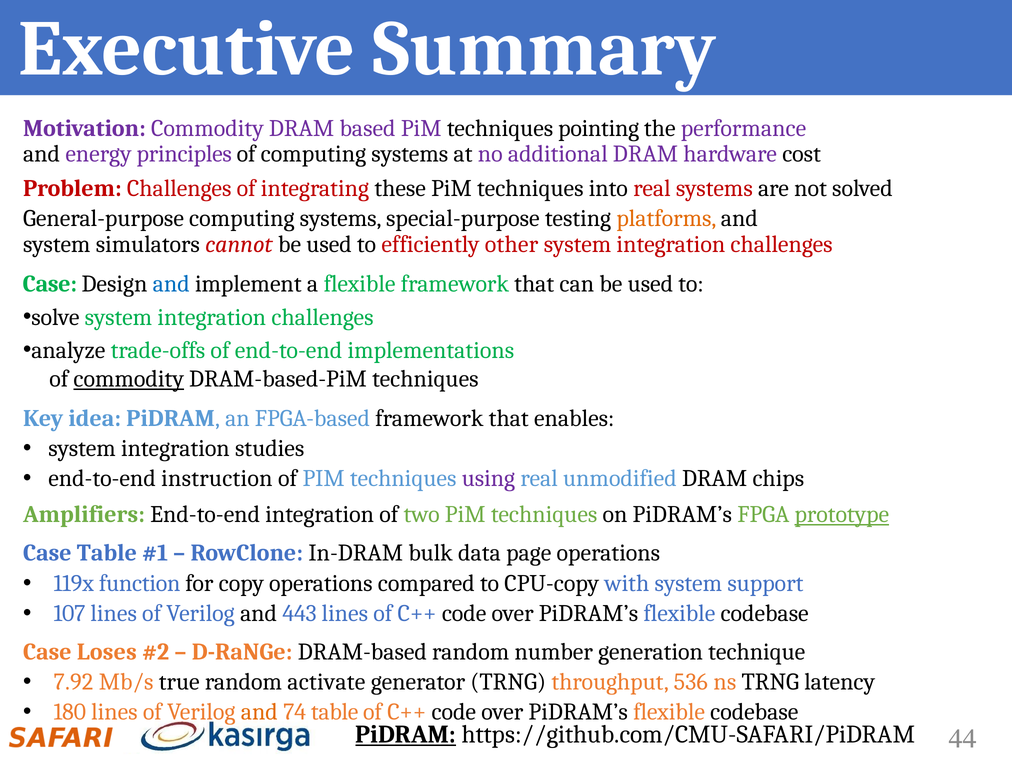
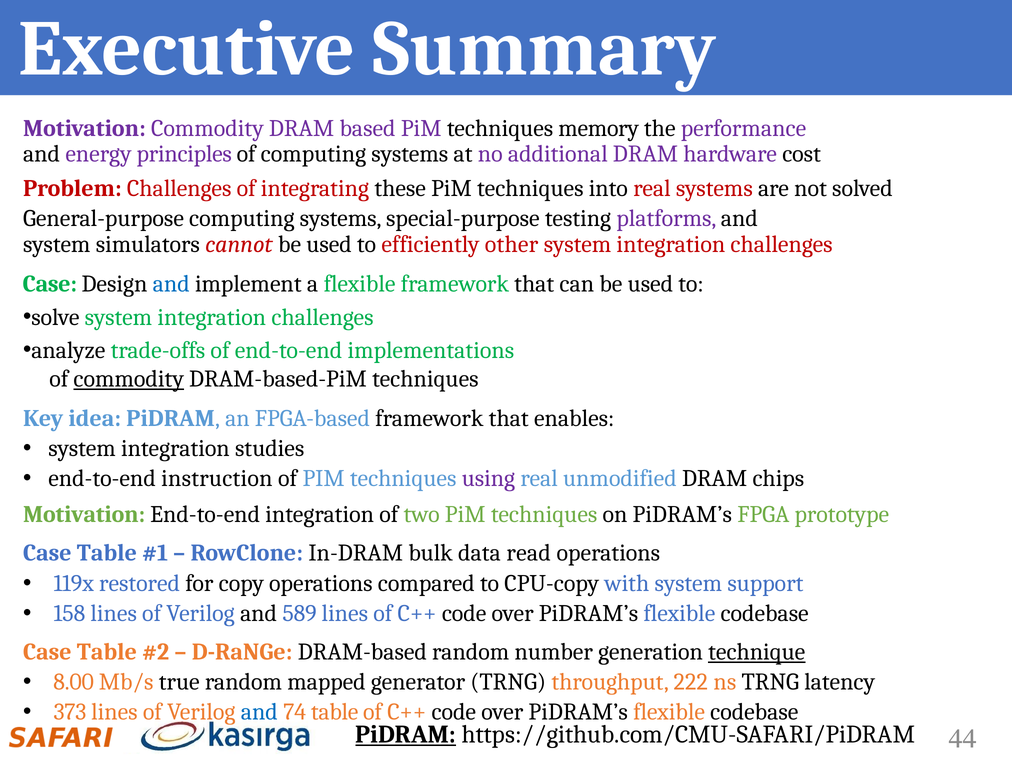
pointing: pointing -> memory (599, 128)
platforms colour: orange -> purple (666, 218)
Amplifiers: Amplifiers -> Motivation (84, 514)
prototype underline: present -> none (842, 514)
page: page -> read (529, 553)
function: function -> restored (140, 583)
107: 107 -> 158 (69, 613)
443: 443 -> 589 (300, 613)
Loses: Loses -> Table (107, 652)
technique underline: none -> present (757, 652)
7.92: 7.92 -> 8.00 (74, 682)
activate: activate -> mapped (326, 682)
536: 536 -> 222 (691, 682)
180: 180 -> 373 (70, 712)
and colour: orange -> blue (259, 712)
